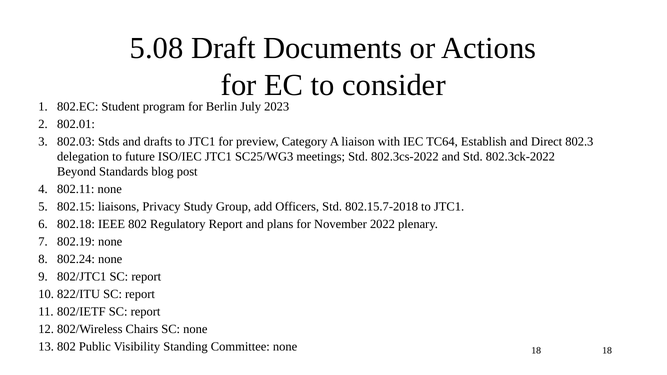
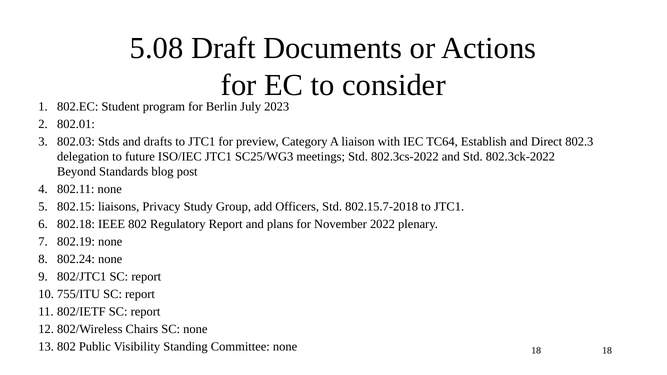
822/ITU: 822/ITU -> 755/ITU (79, 294)
